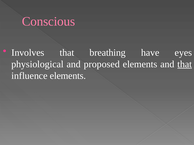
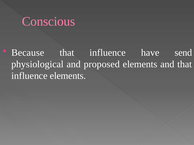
Involves: Involves -> Because (28, 53)
breathing: breathing -> influence (108, 53)
eyes: eyes -> send (183, 53)
that underline: present -> none (185, 64)
